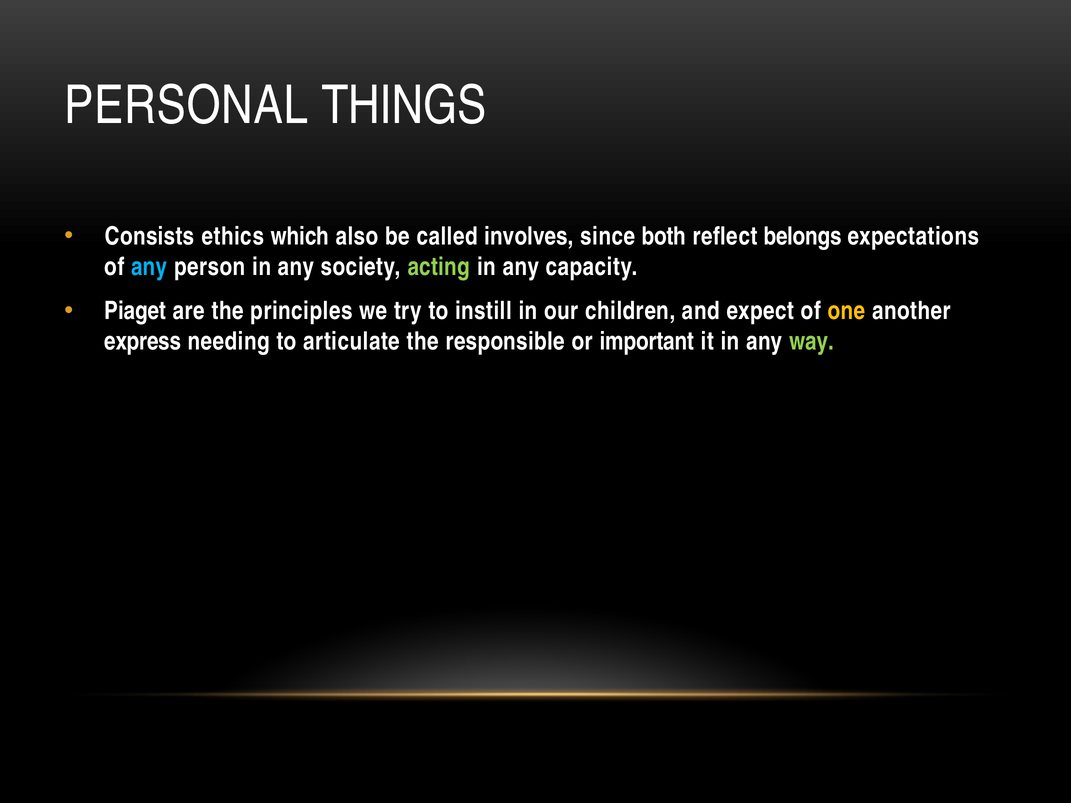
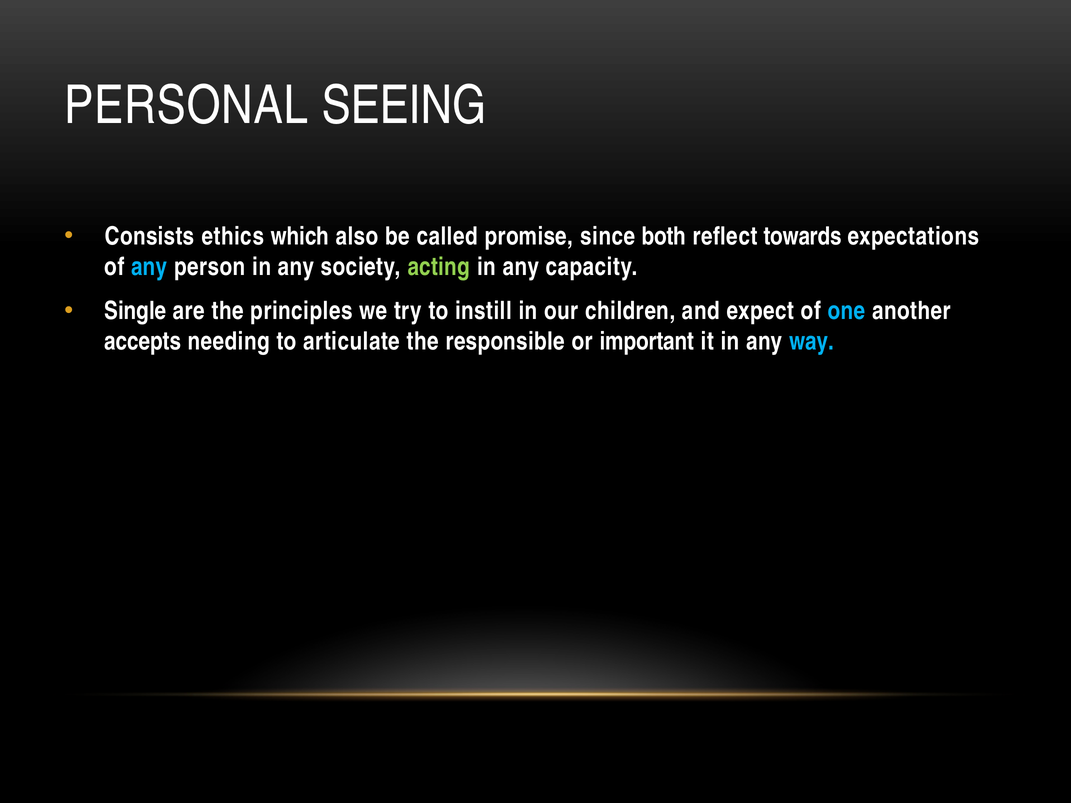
THINGS: THINGS -> SEEING (404, 106)
involves: involves -> promise (529, 237)
belongs: belongs -> towards (803, 237)
Piaget: Piaget -> Single (135, 311)
one colour: yellow -> light blue (846, 311)
express: express -> accepts (143, 342)
way colour: light green -> light blue (812, 342)
